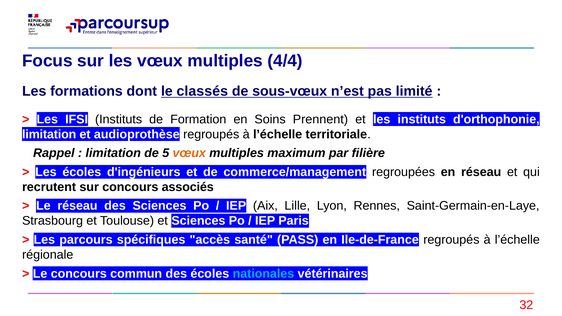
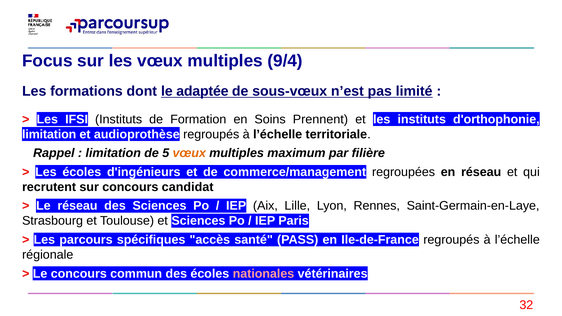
4/4: 4/4 -> 9/4 (285, 61)
classés: classés -> adaptée (202, 91)
associés: associés -> candidat (188, 187)
nationales colour: light blue -> pink (263, 274)
